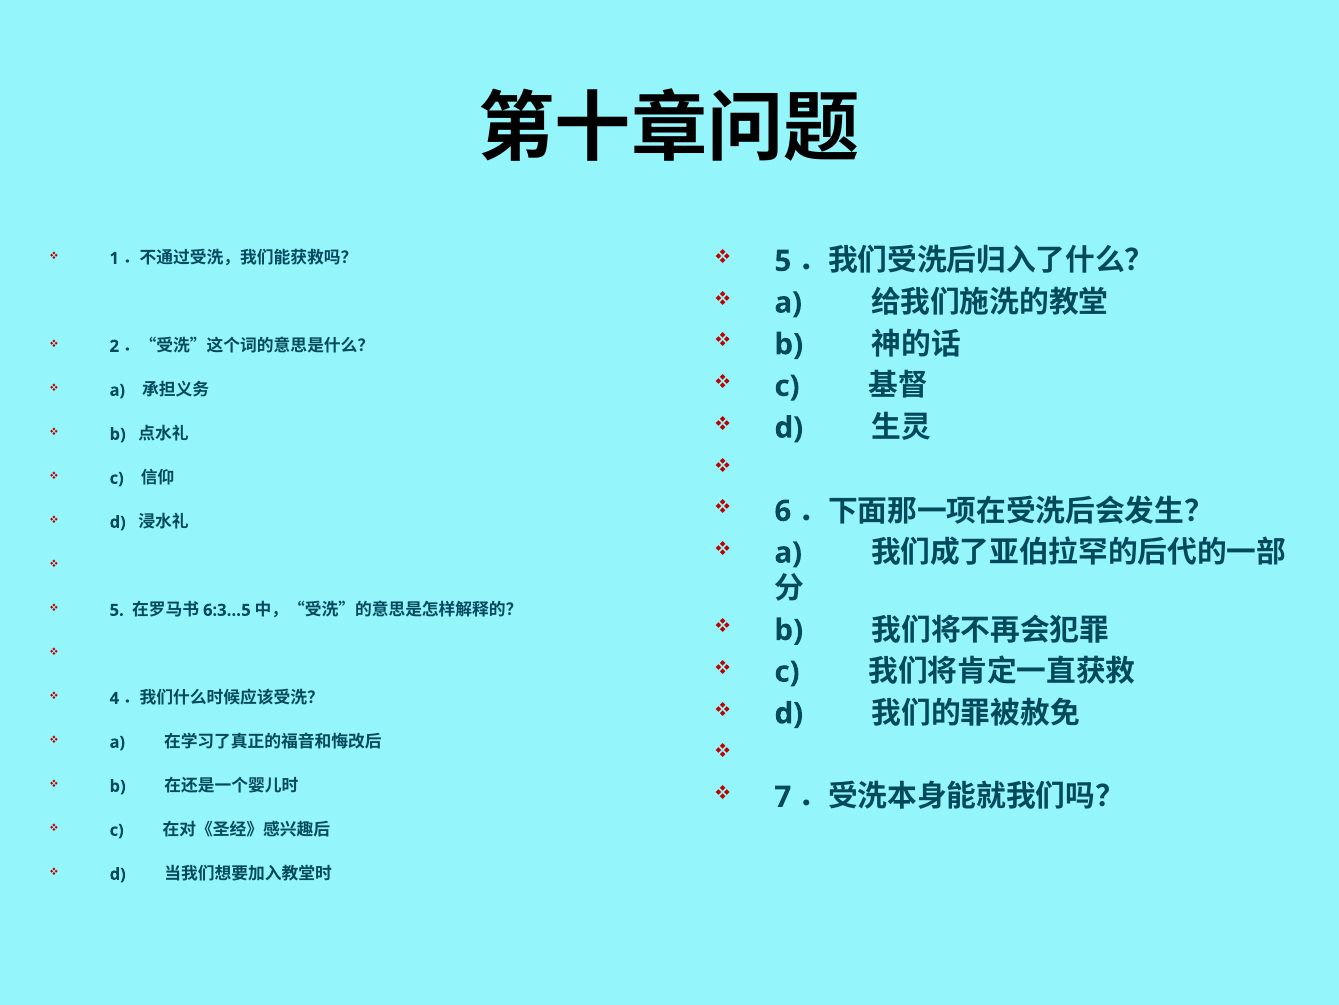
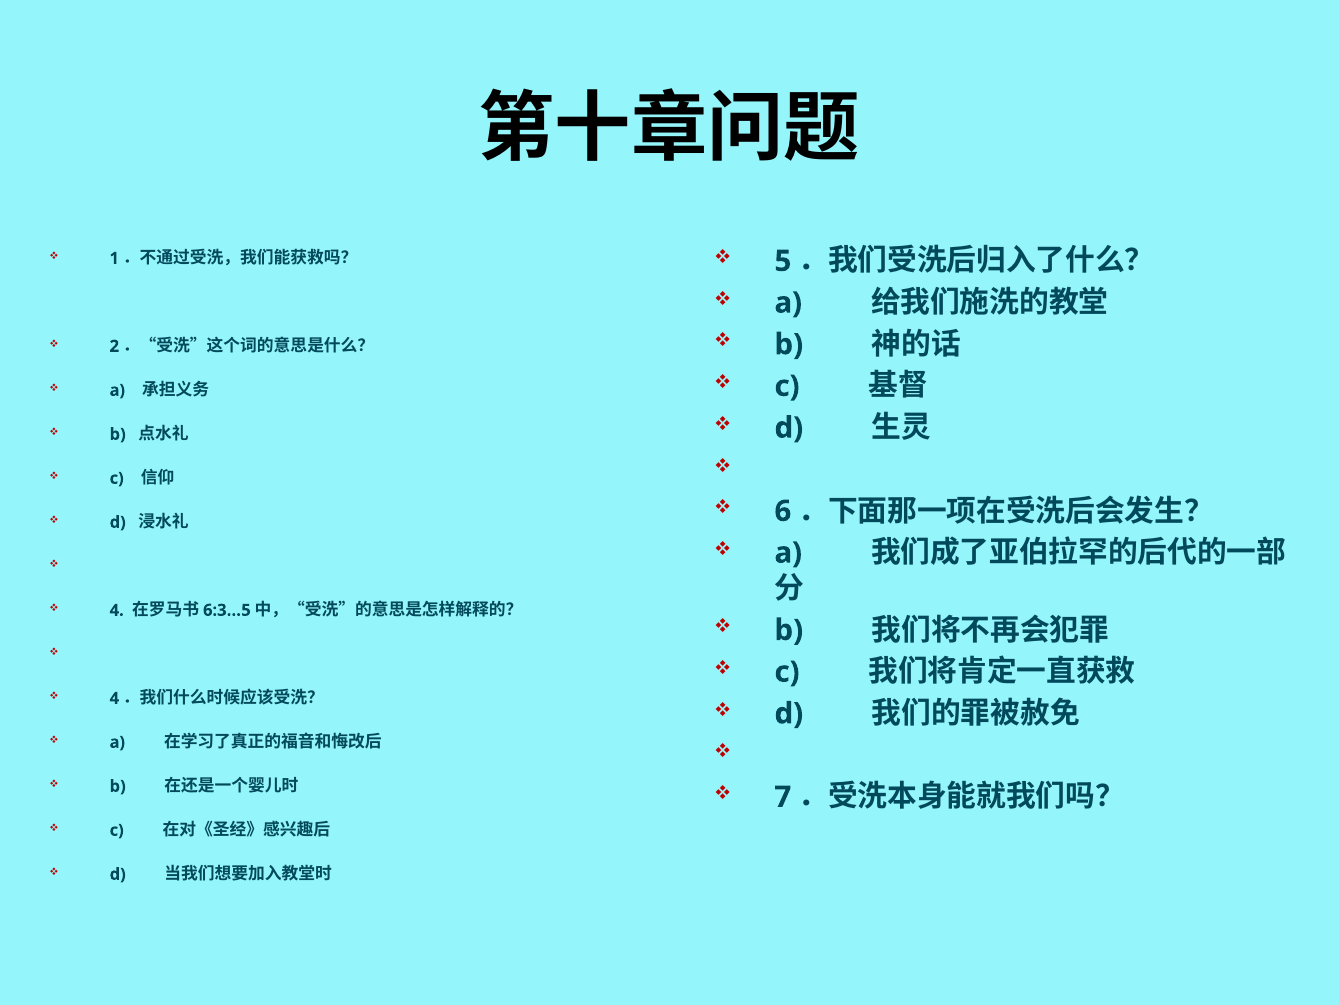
5: 5 -> 4 (117, 610)
